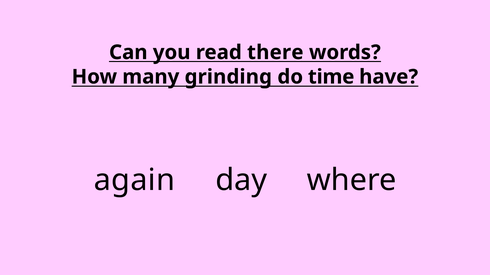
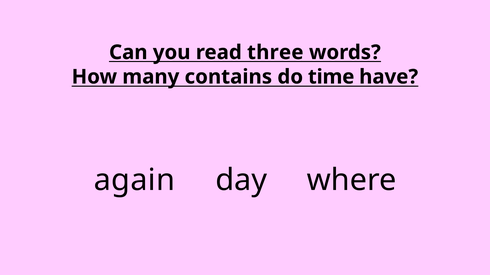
there: there -> three (275, 52)
grinding: grinding -> contains (228, 77)
